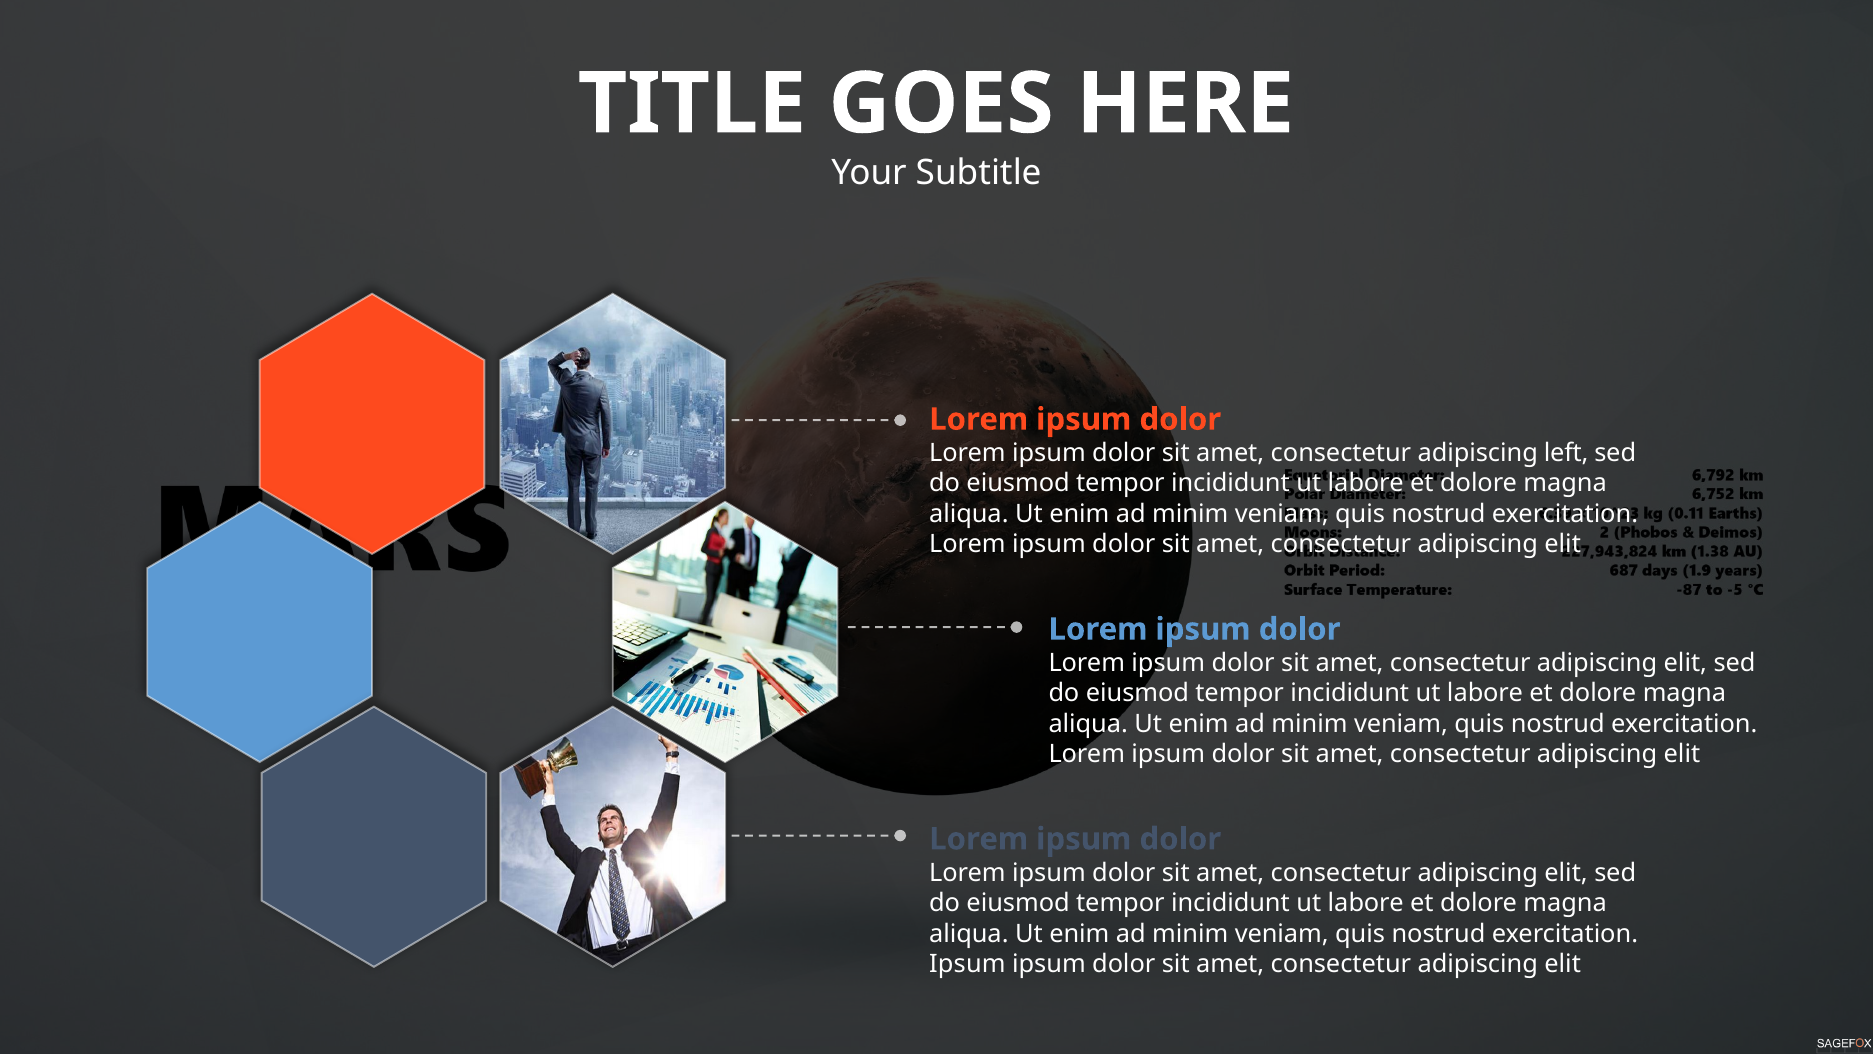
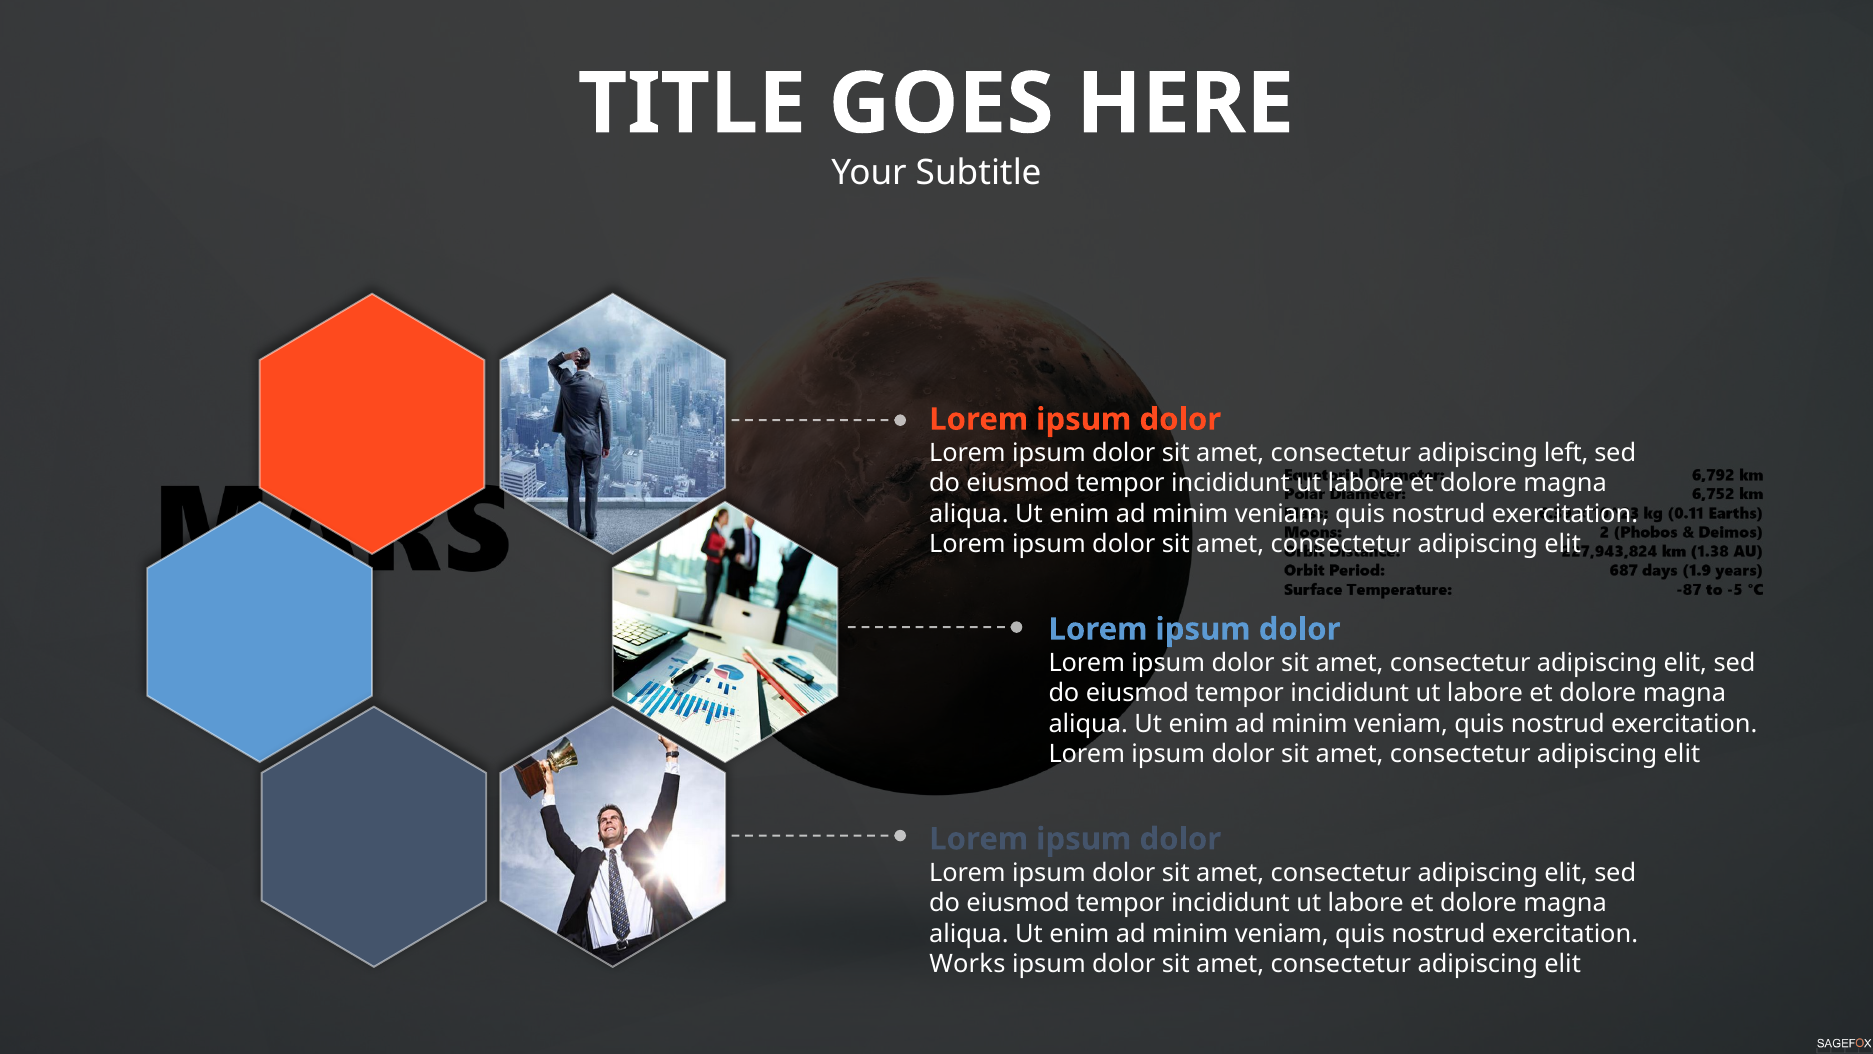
Ipsum: Ipsum -> Works (967, 964)
